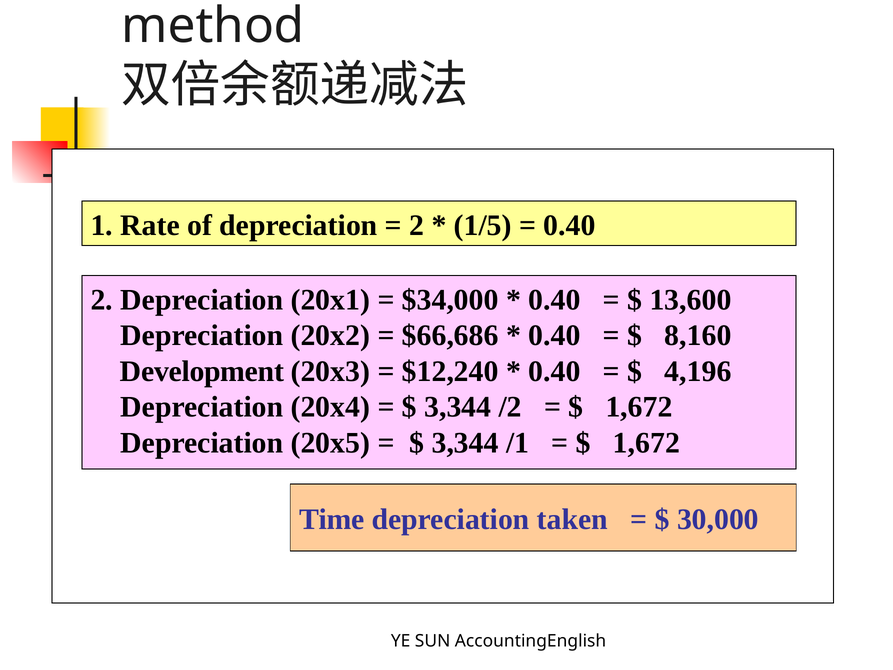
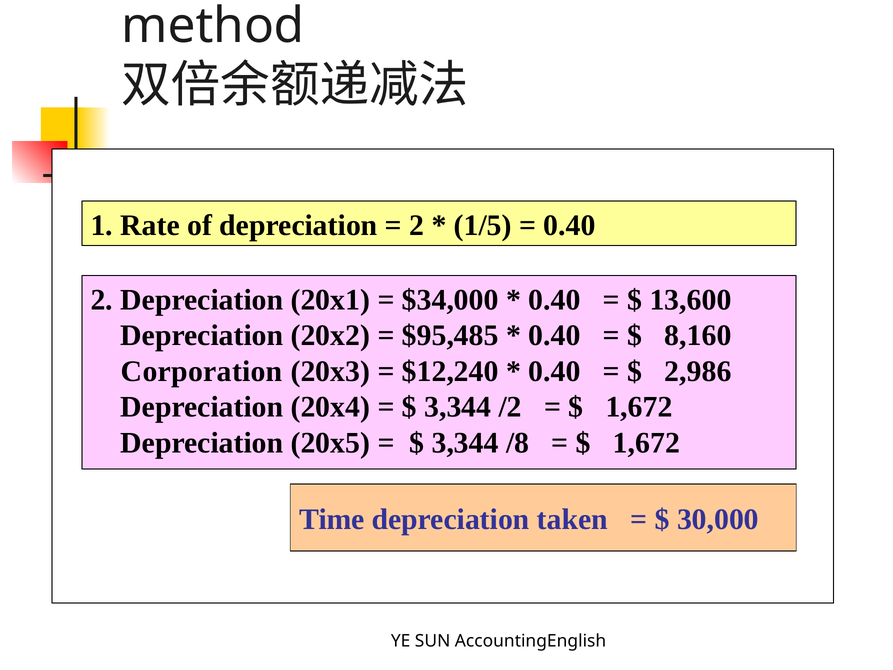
$66,686: $66,686 -> $95,485 (450, 335)
Development: Development -> Corporation (202, 371)
4,196: 4,196 -> 2,986 (698, 371)
/1: /1 -> /8 (518, 443)
